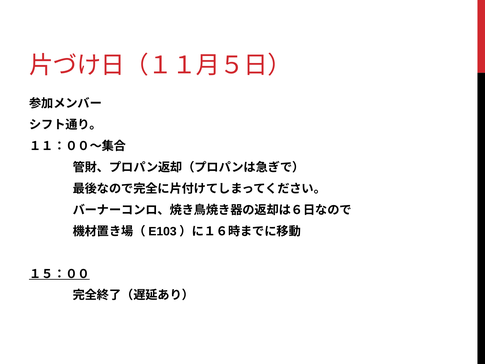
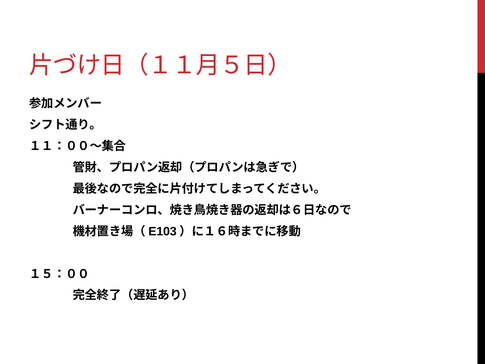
１５：００ underline: present -> none (59, 274)
